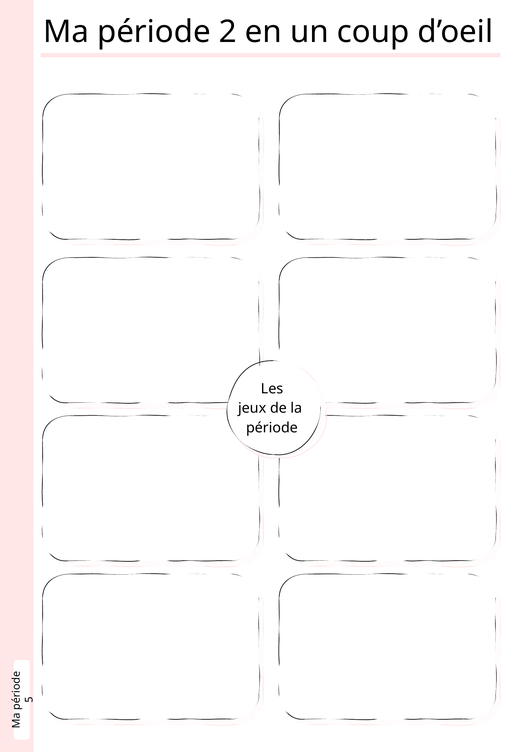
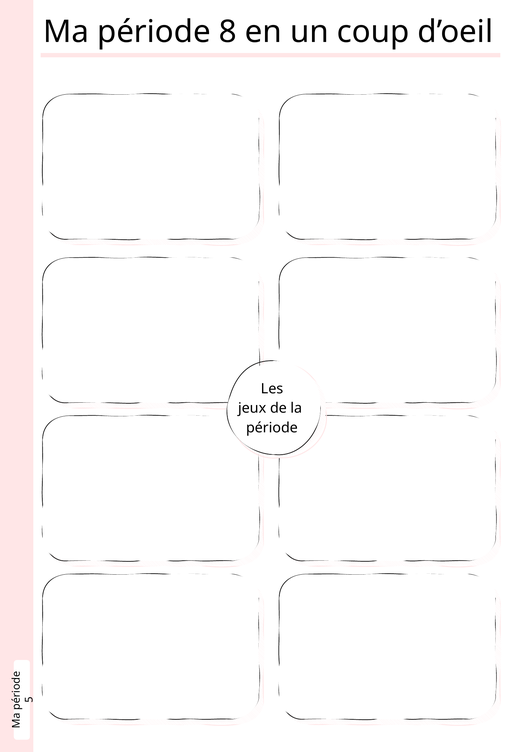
2: 2 -> 8 (228, 32)
